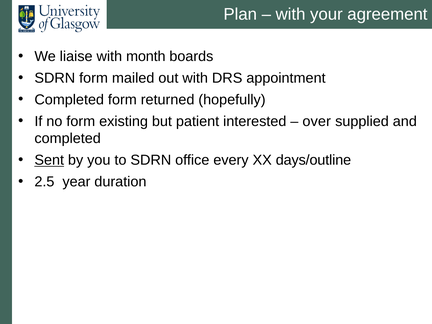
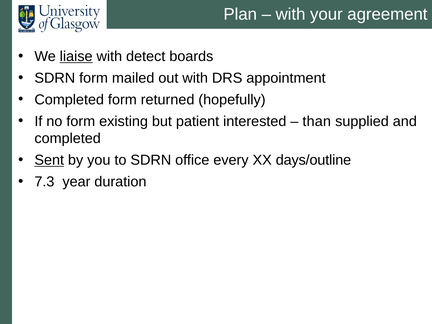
liaise underline: none -> present (76, 56)
month: month -> detect (146, 56)
over: over -> than (317, 121)
2.5: 2.5 -> 7.3 (44, 182)
